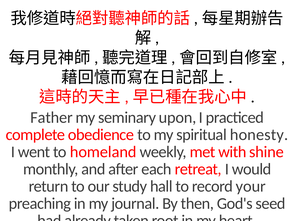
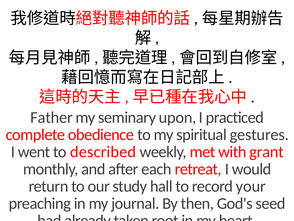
honesty: honesty -> gestures (259, 134)
homeland: homeland -> described (103, 152)
shine: shine -> grant (266, 152)
